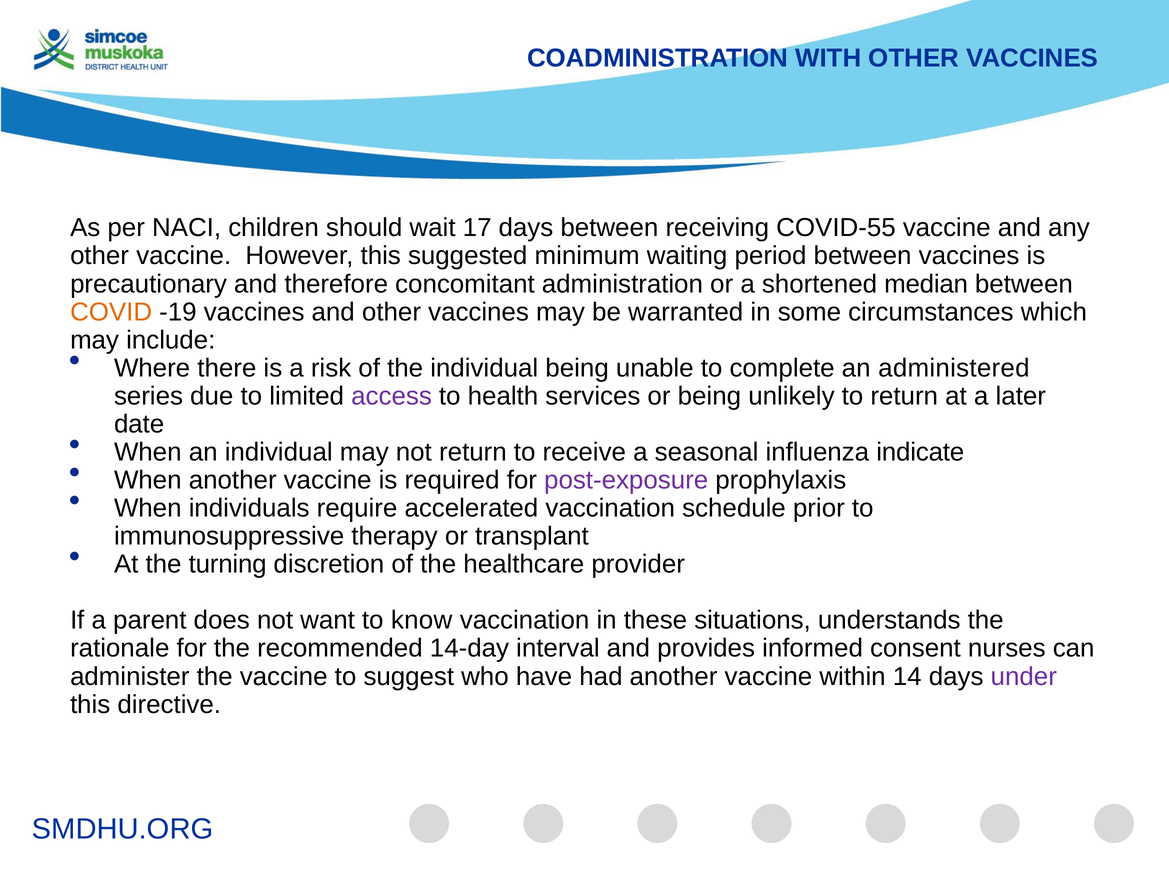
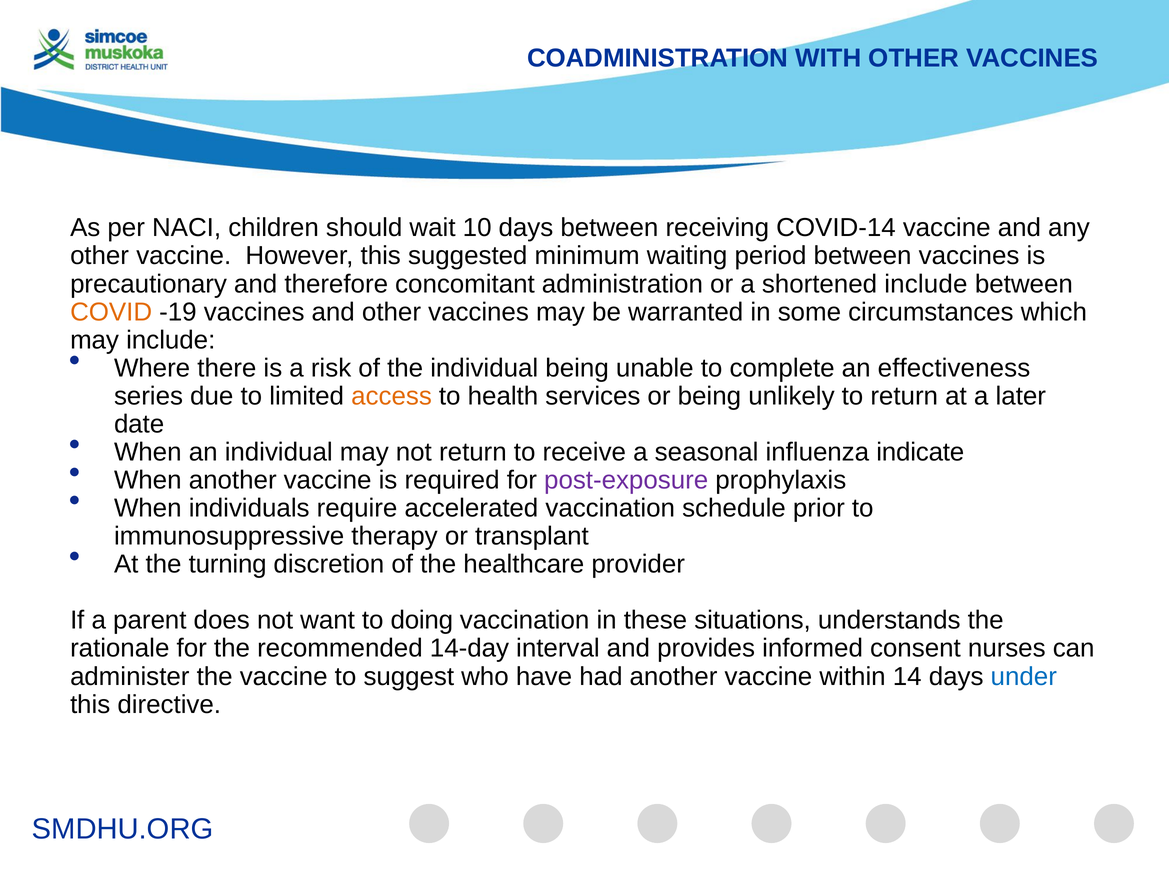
17: 17 -> 10 (477, 228)
COVID-55: COVID-55 -> COVID-14 (836, 228)
shortened median: median -> include (926, 284)
administered: administered -> effectiveness (954, 368)
access colour: purple -> orange (392, 396)
know: know -> doing (422, 620)
under colour: purple -> blue (1024, 676)
